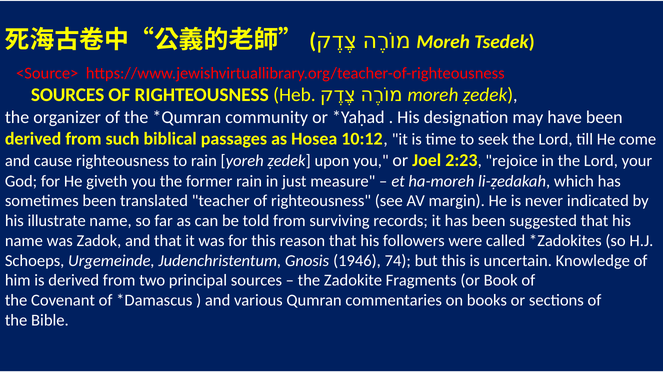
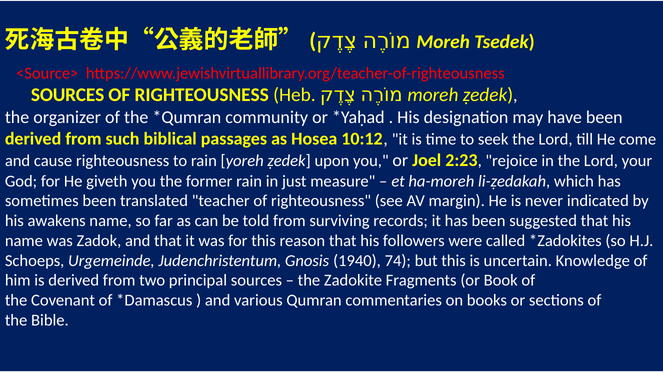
illustrate: illustrate -> awakens (57, 221)
1946: 1946 -> 1940 (357, 261)
